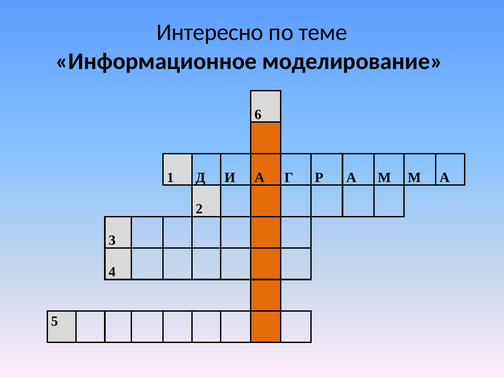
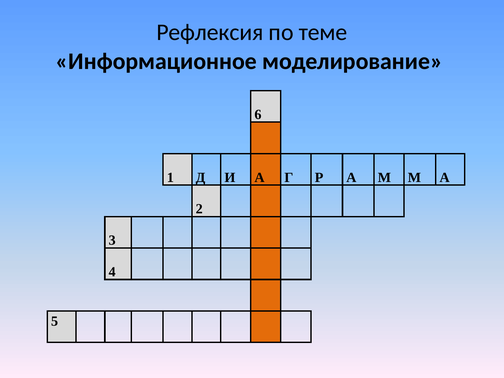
Интересно: Интересно -> Рефлексия (210, 32)
